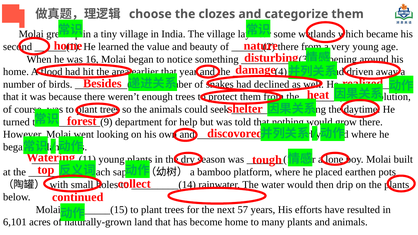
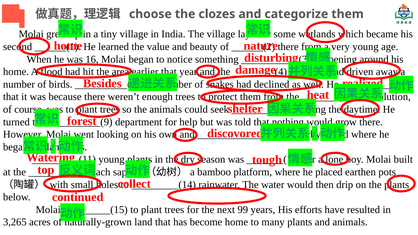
57: 57 -> 99 (243, 210)
6,101: 6,101 -> 3,265 (15, 222)
